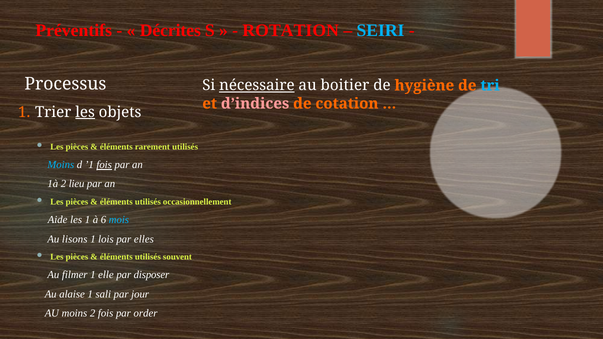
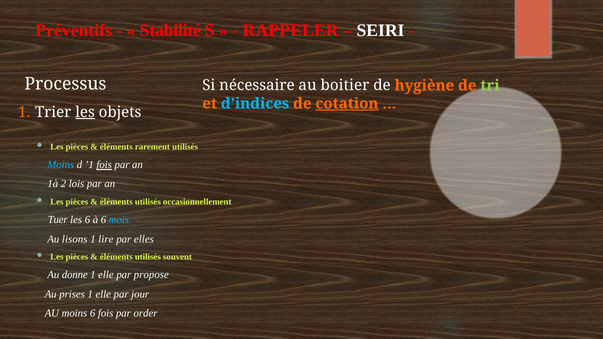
Décrites: Décrites -> Stabilité (170, 31)
ROTATION: ROTATION -> RAPPELER (291, 31)
SEIRI colour: light blue -> white (381, 31)
nécessaire underline: present -> none (257, 86)
tri colour: light blue -> light green (490, 86)
d’indices colour: pink -> light blue (255, 104)
cotation underline: none -> present (347, 104)
lieu: lieu -> lois (77, 184)
Aide: Aide -> Tuer (58, 220)
les 1: 1 -> 6 (87, 220)
lois: lois -> lire (106, 239)
filmer: filmer -> donne (75, 275)
disposer: disposer -> propose (151, 275)
alaise: alaise -> prises (72, 294)
sali: sali -> elle (103, 294)
moins 2: 2 -> 6 (93, 313)
